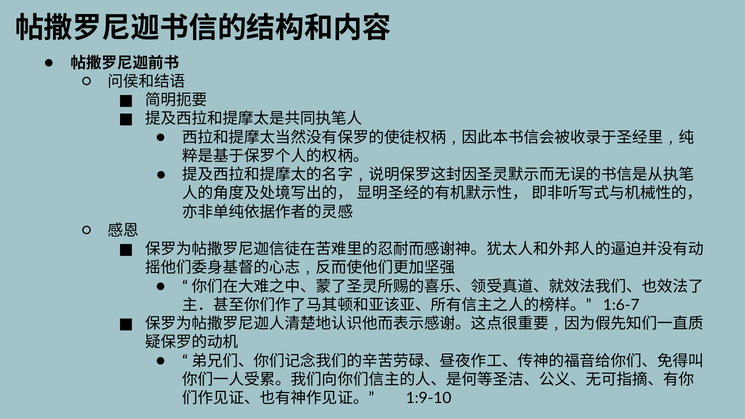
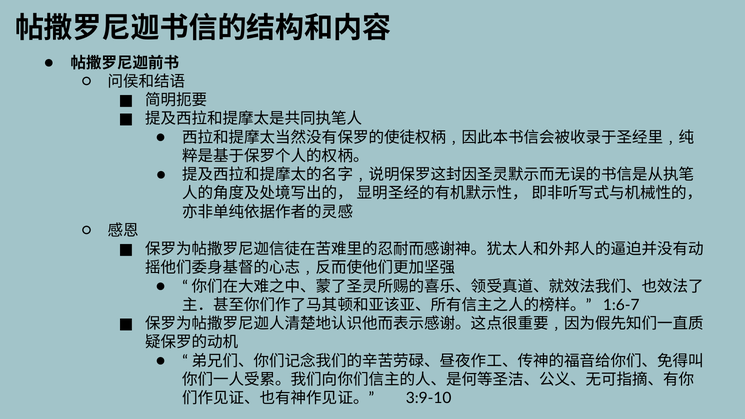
1:9-10: 1:9-10 -> 3:9-10 (429, 398)
